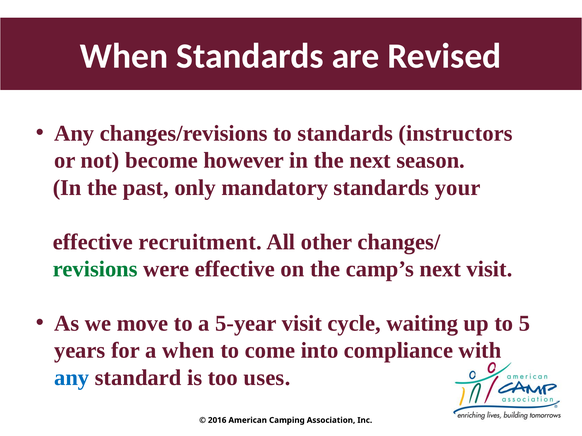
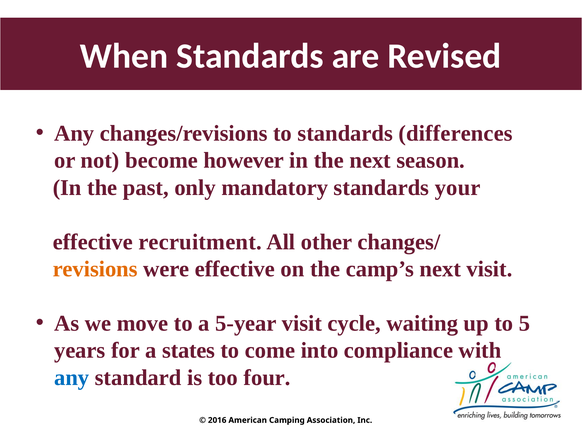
instructors: instructors -> differences (456, 134)
revisions colour: green -> orange (95, 269)
a when: when -> states (189, 351)
uses: uses -> four (267, 378)
